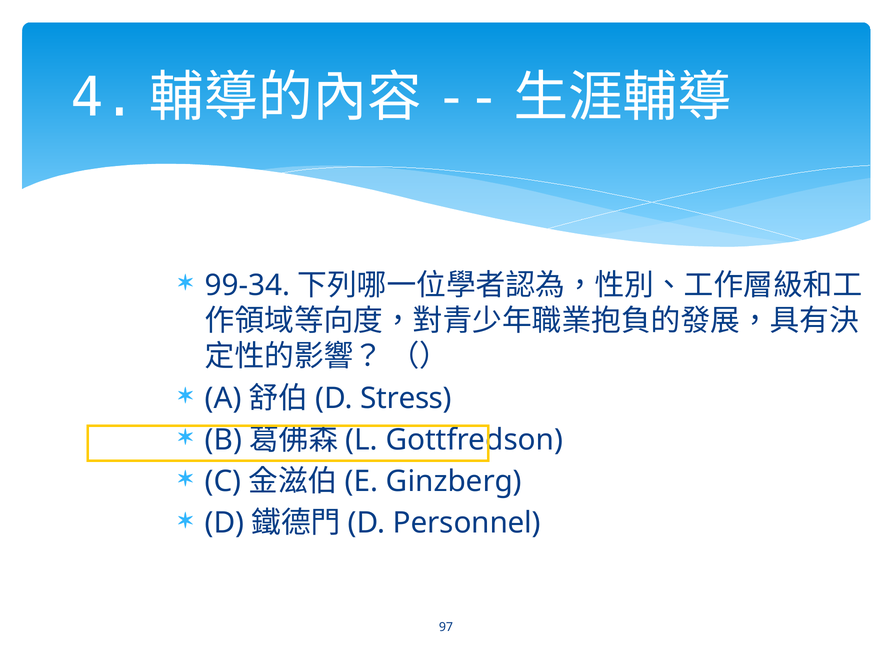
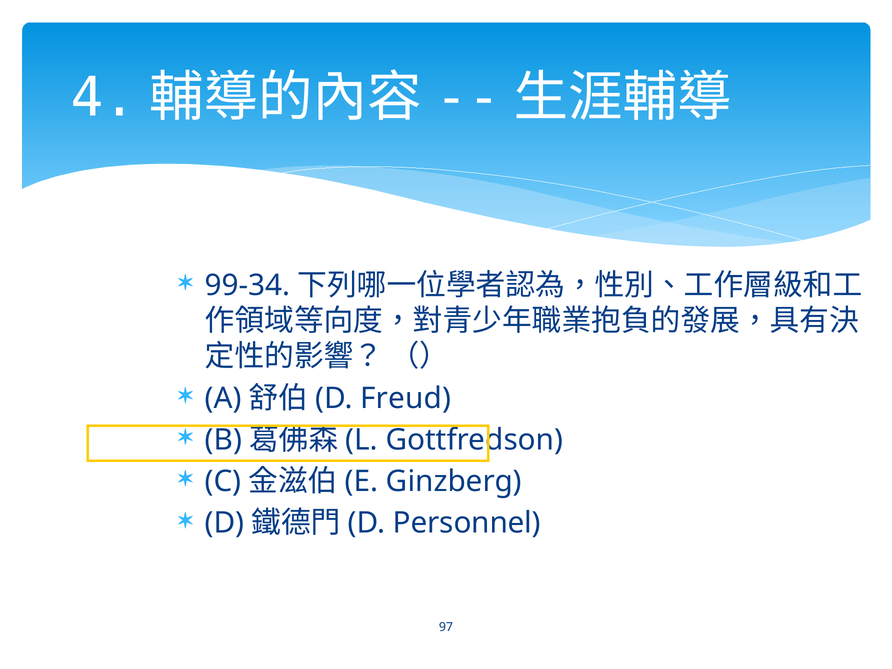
Stress: Stress -> Freud (406, 398)
